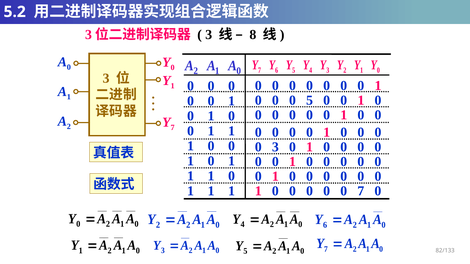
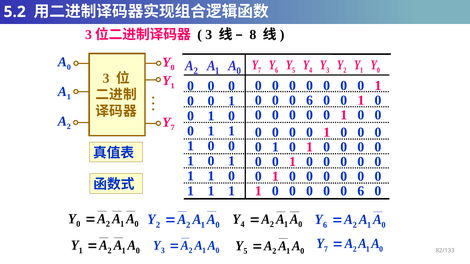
5: 5 -> 6 (310, 100)
3: 3 -> 1 (275, 147)
7: 7 -> 6 (361, 191)
